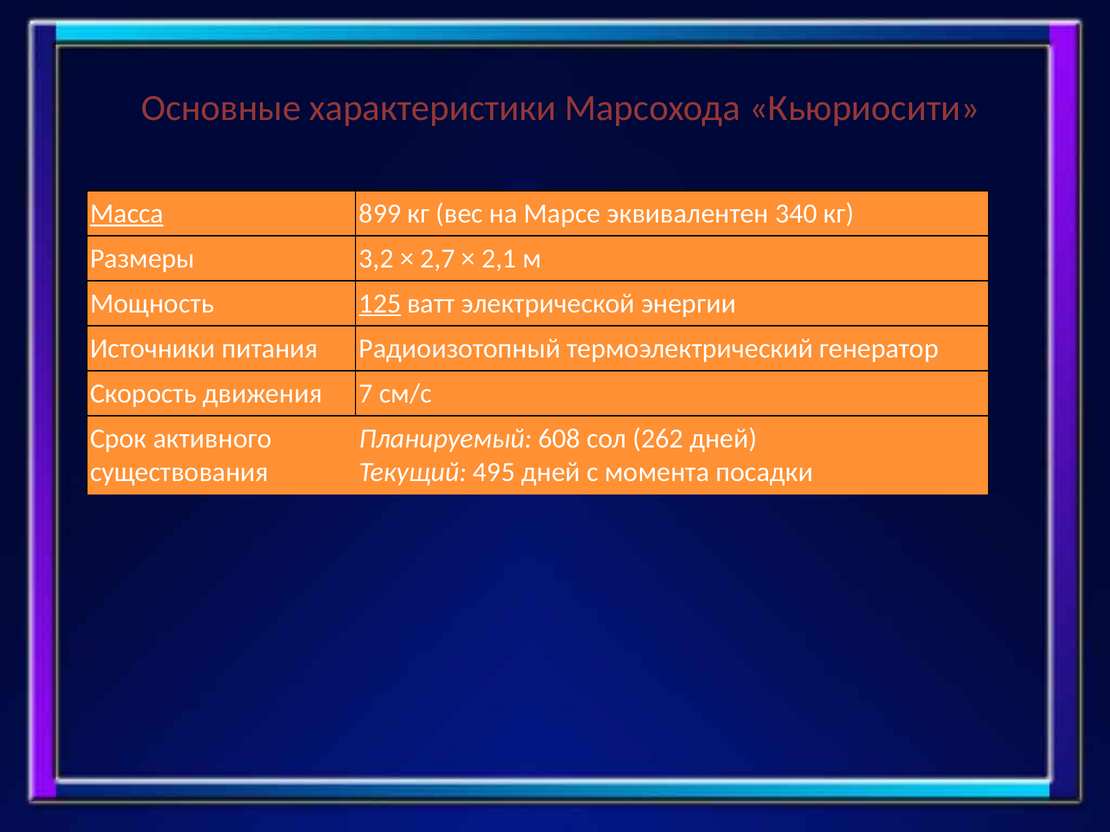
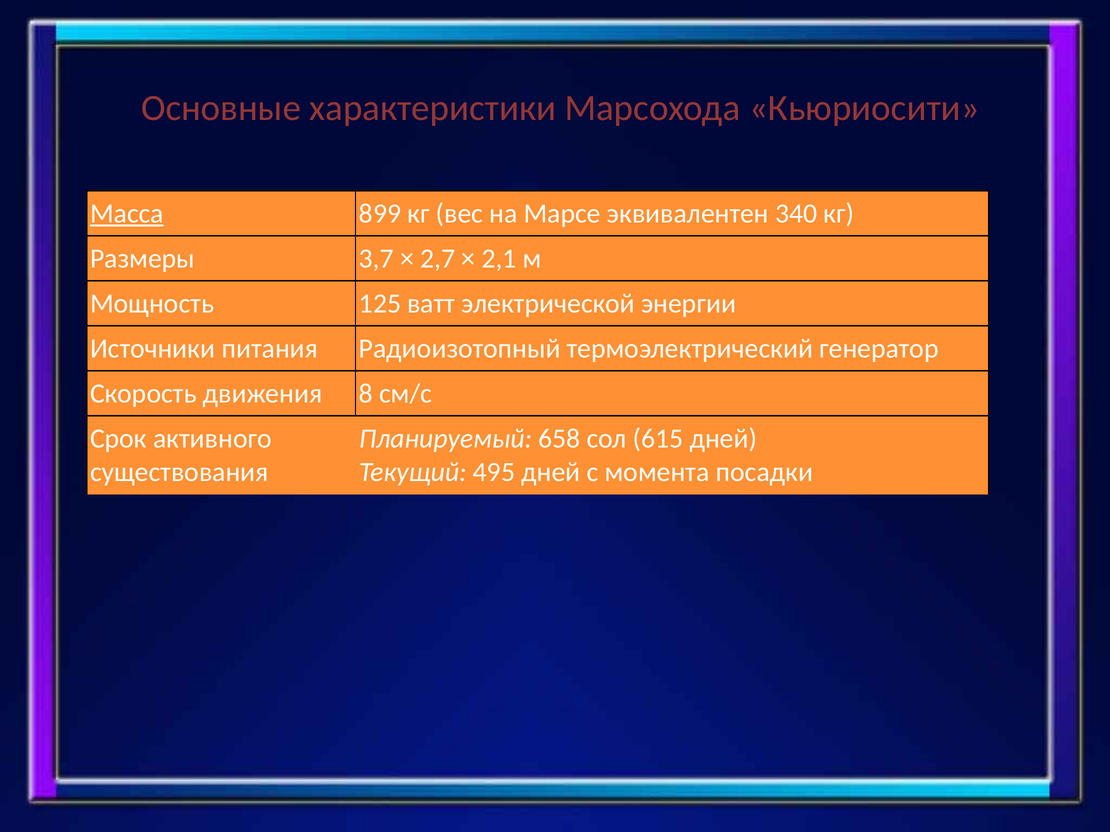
3,2: 3,2 -> 3,7 (376, 259)
125 underline: present -> none (380, 304)
7: 7 -> 8 (366, 394)
608: 608 -> 658 (559, 439)
262: 262 -> 615 (658, 439)
